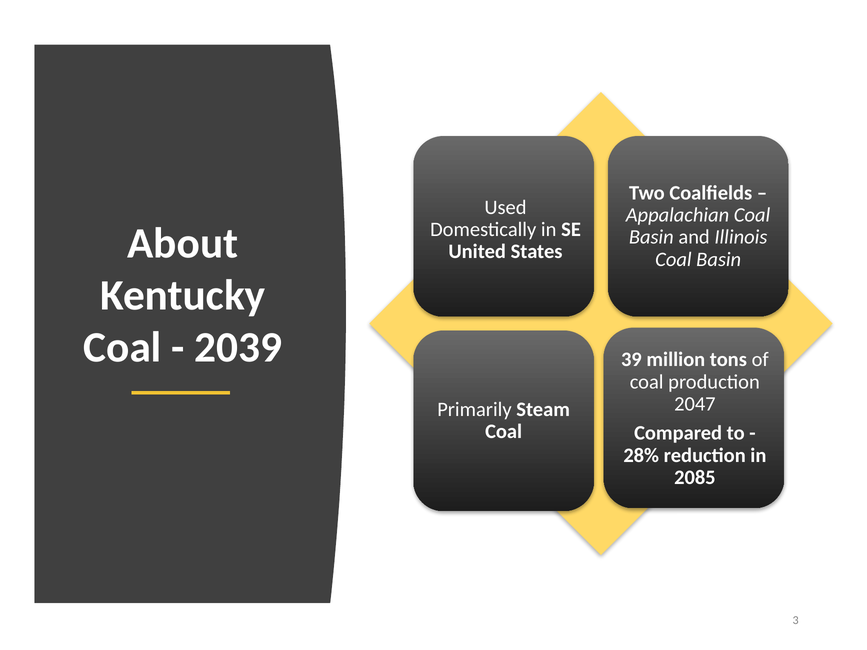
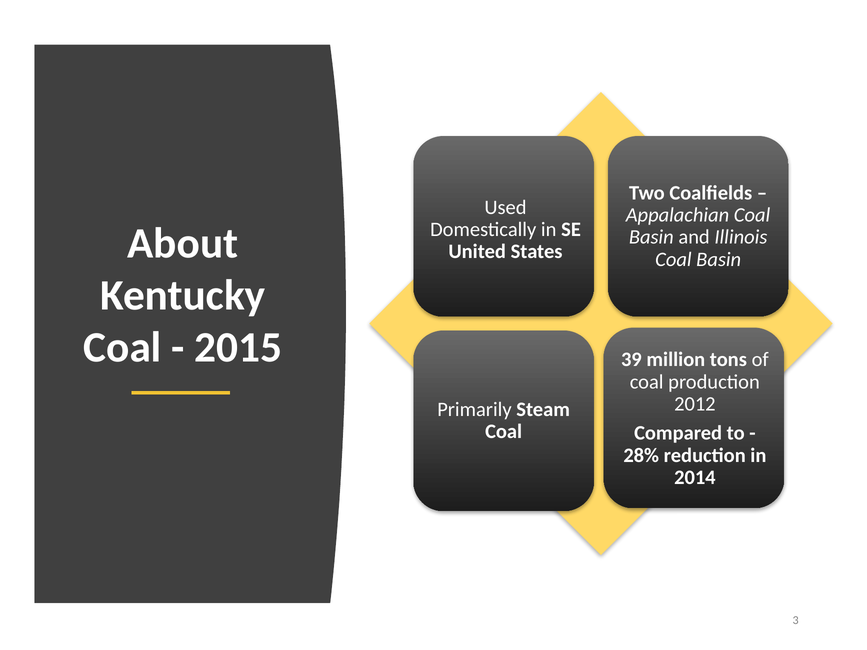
2039: 2039 -> 2015 (238, 348)
2047: 2047 -> 2012 (695, 404)
2085: 2085 -> 2014 (695, 478)
